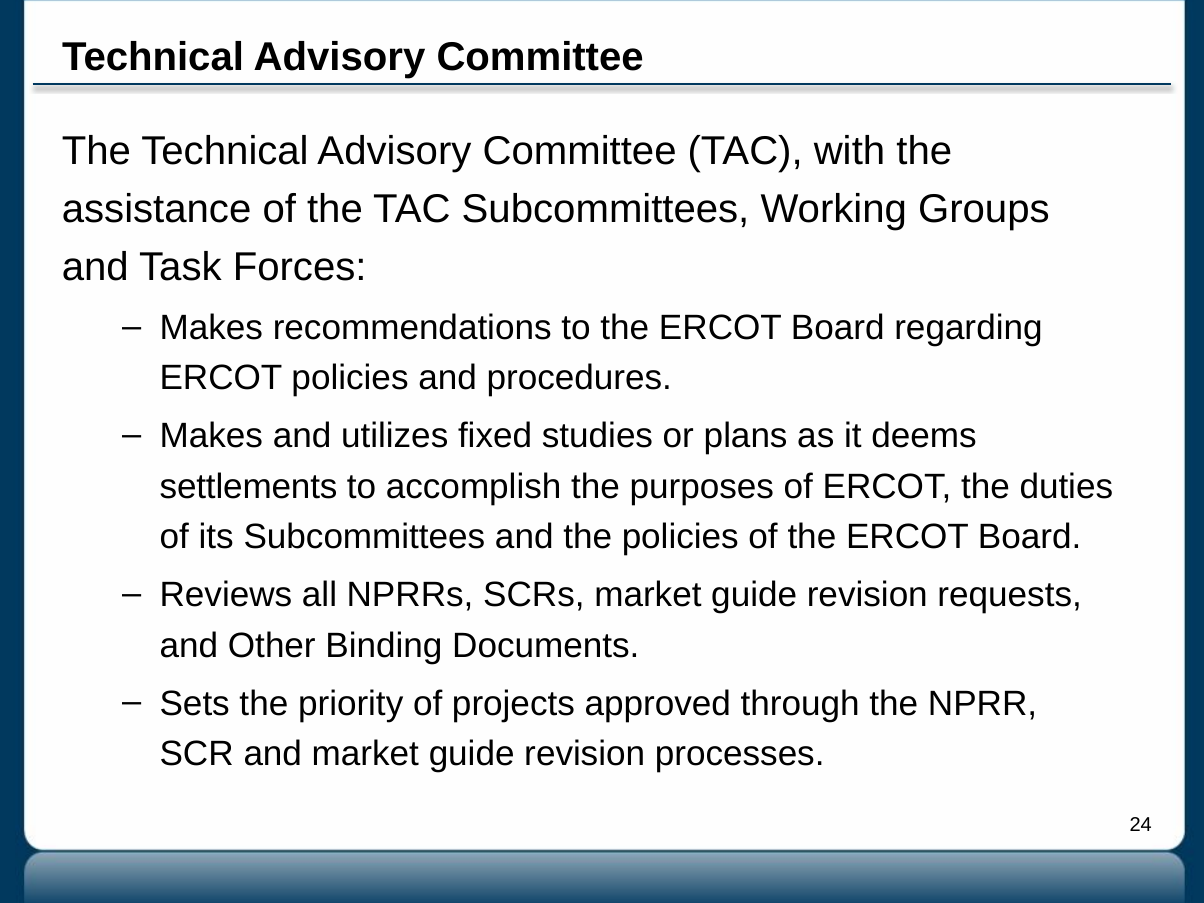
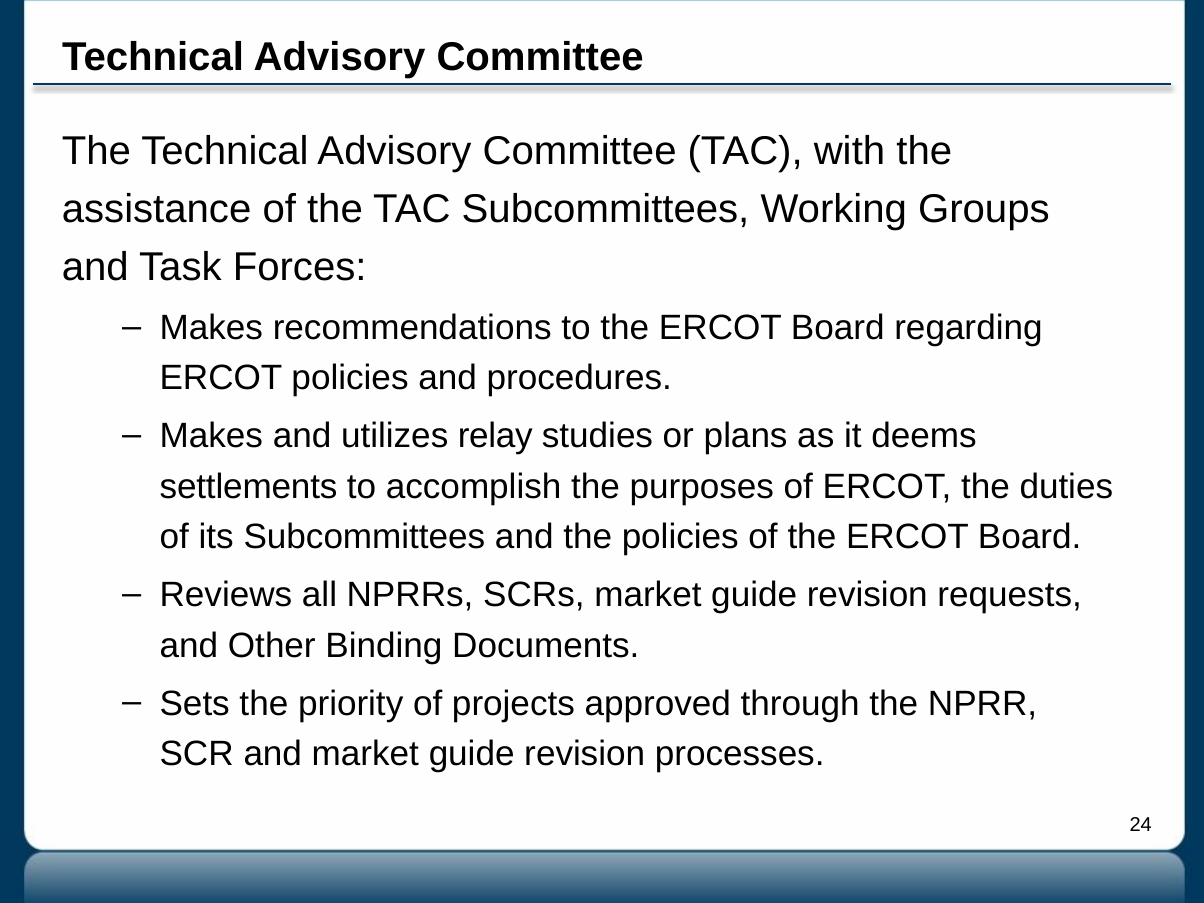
fixed: fixed -> relay (495, 436)
